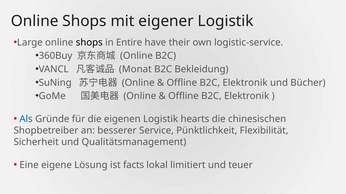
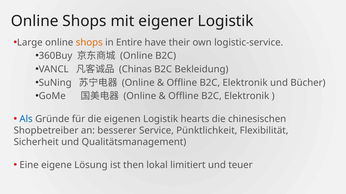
shops colour: black -> orange (89, 43)
Monat: Monat -> Chinas (135, 69)
facts: facts -> then (134, 166)
